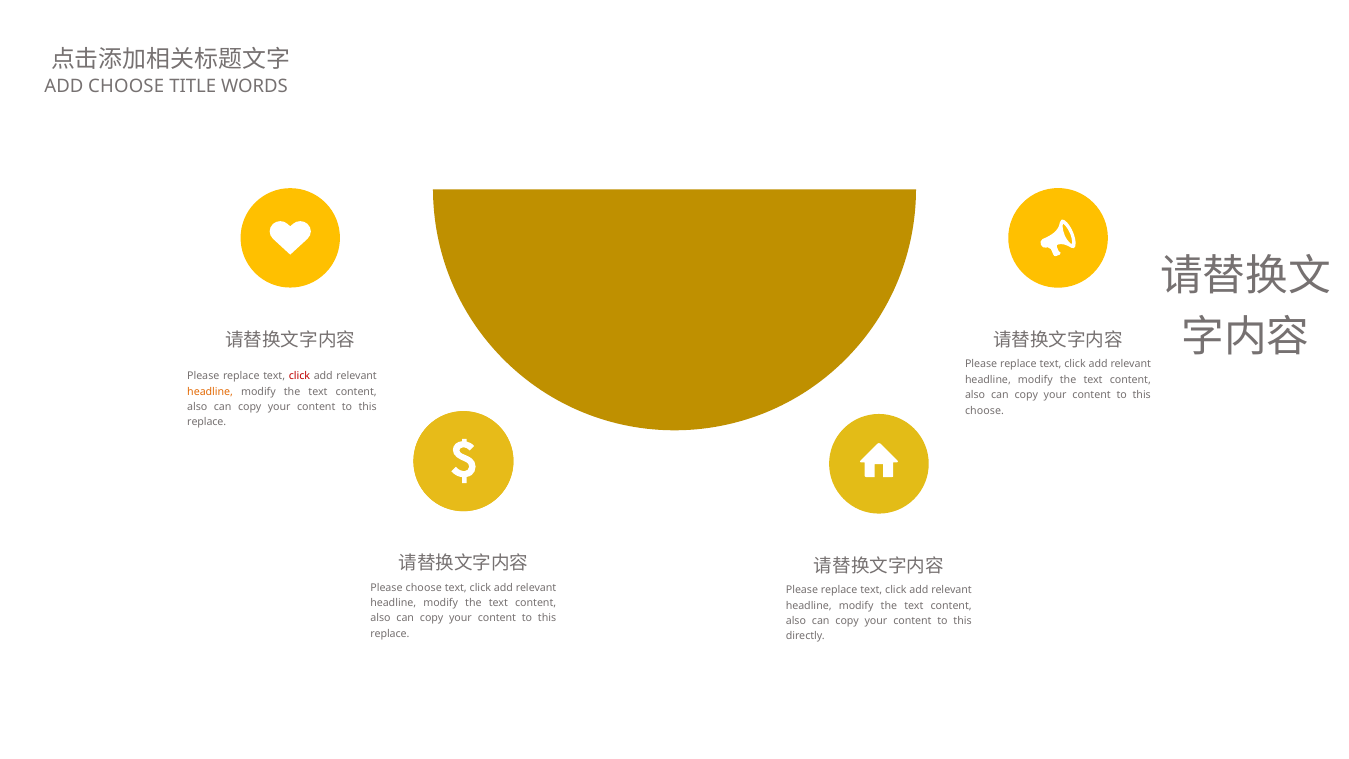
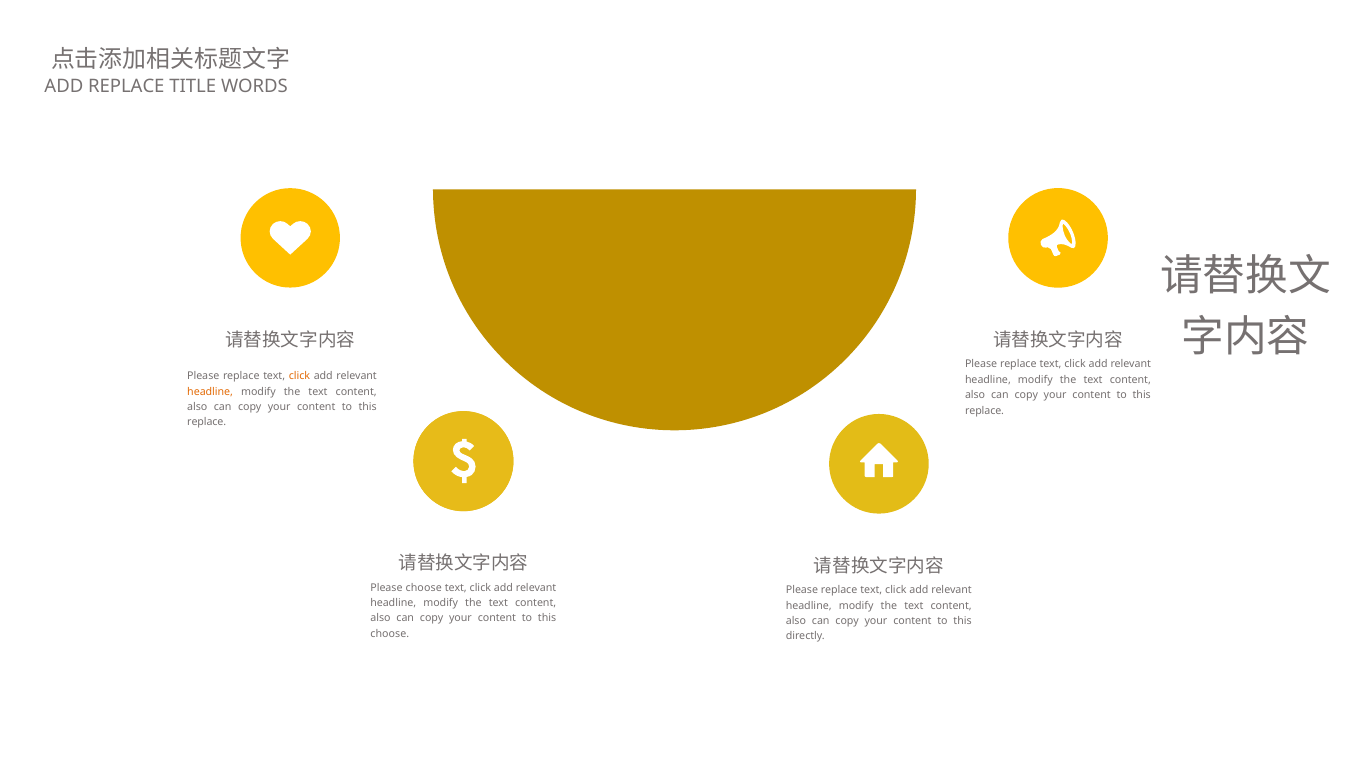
ADD CHOOSE: CHOOSE -> REPLACE (126, 86)
click colour: red -> orange (299, 376)
choose: choose -> replace (985, 410)
replace: replace -> choose (390, 634)
